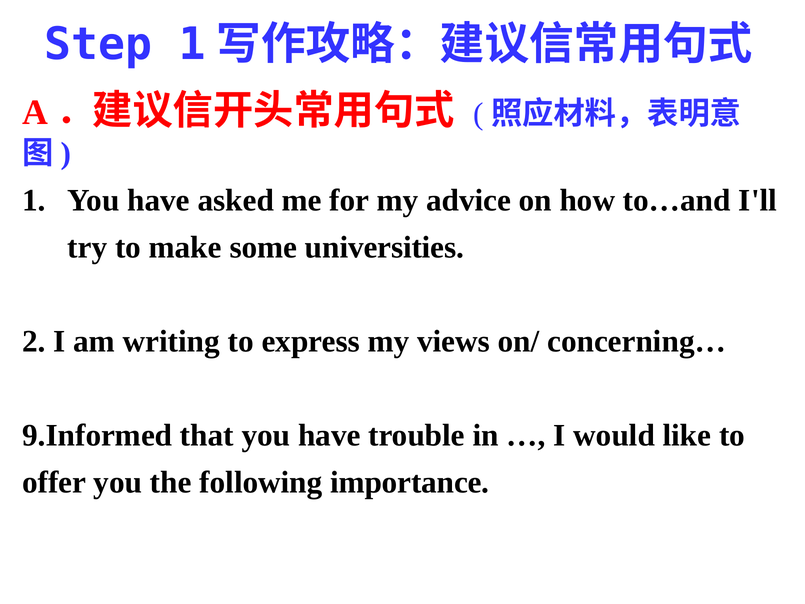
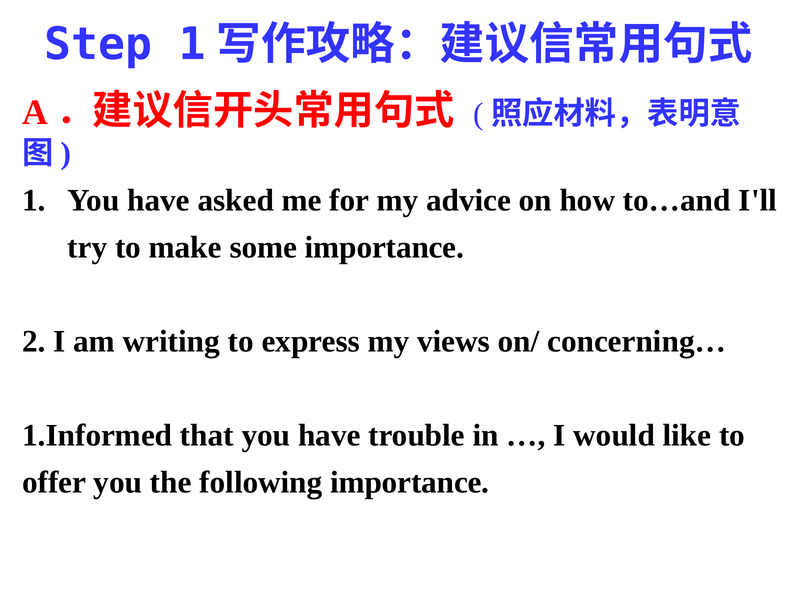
some universities: universities -> importance (384, 247)
9.Informed: 9.Informed -> 1.Informed (97, 435)
